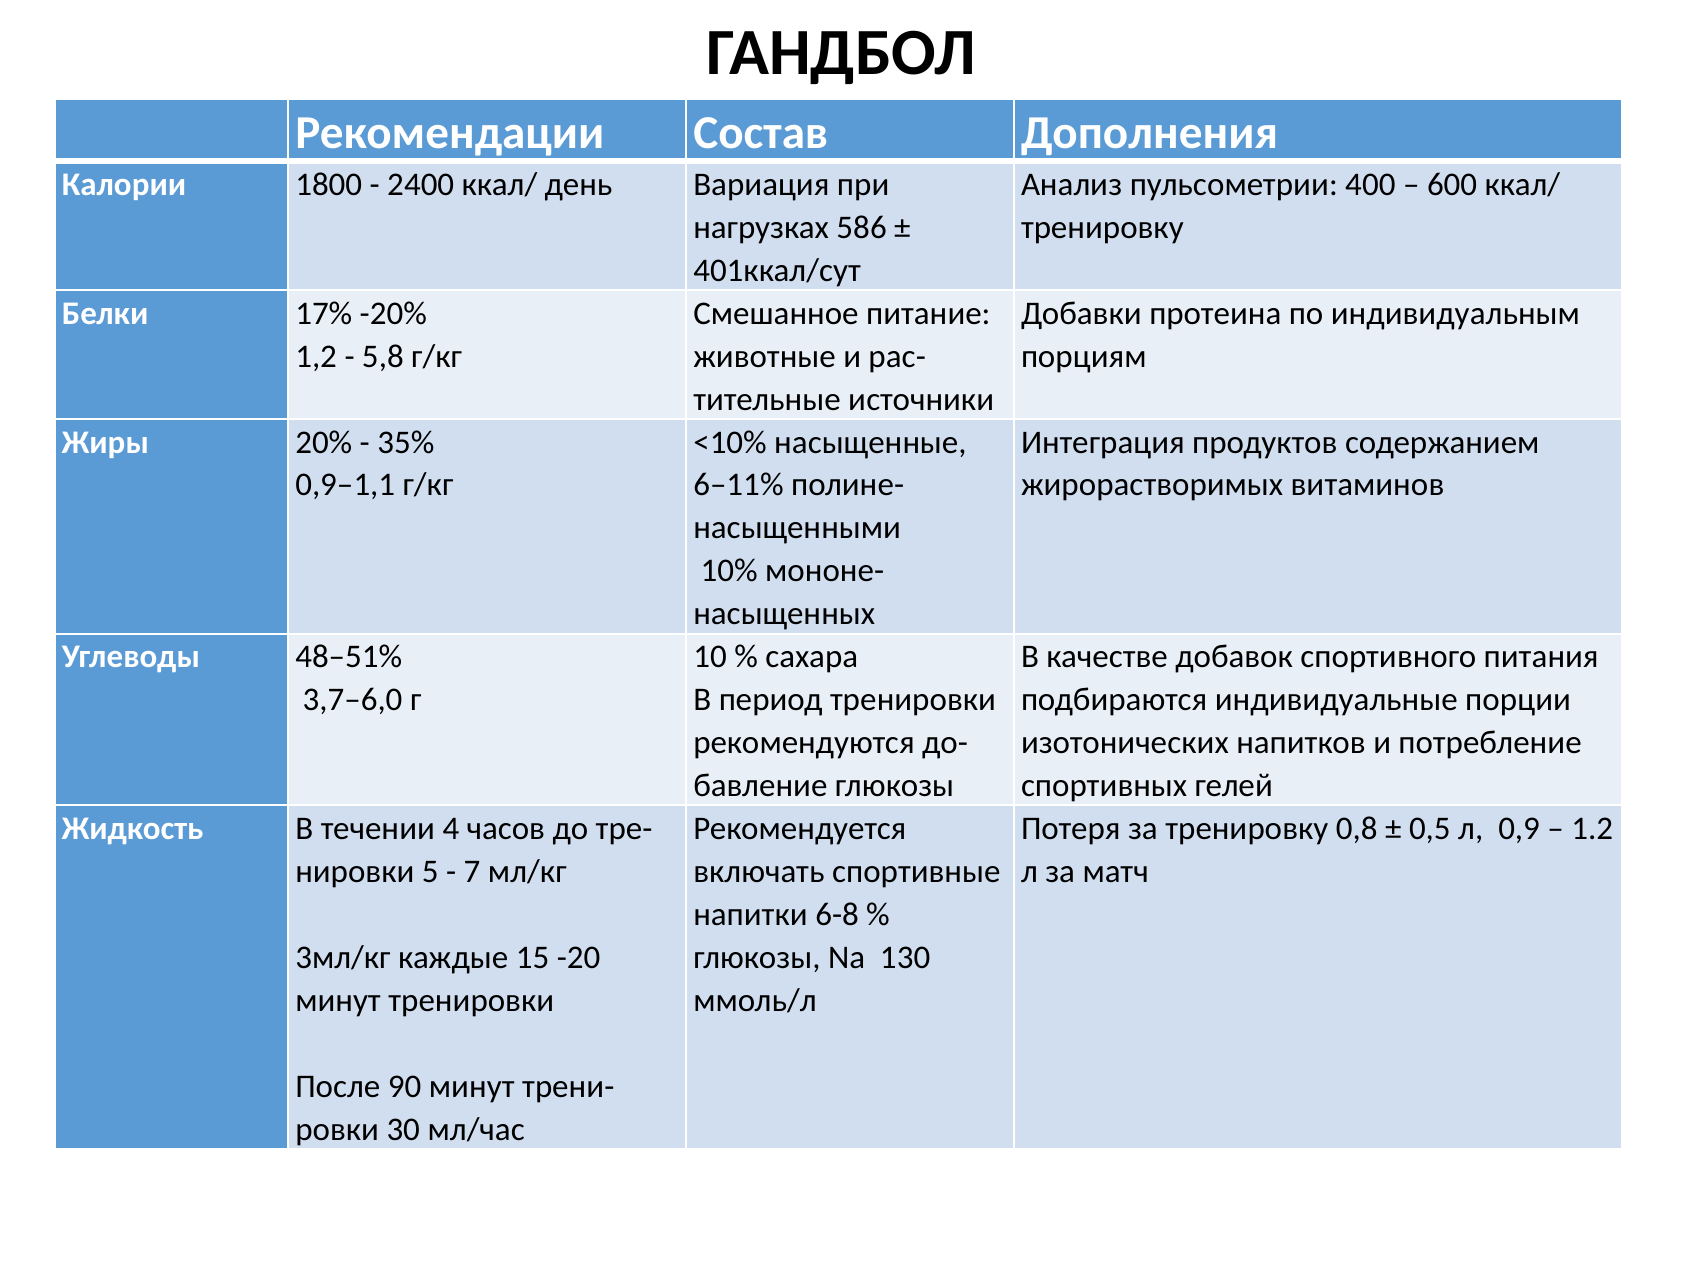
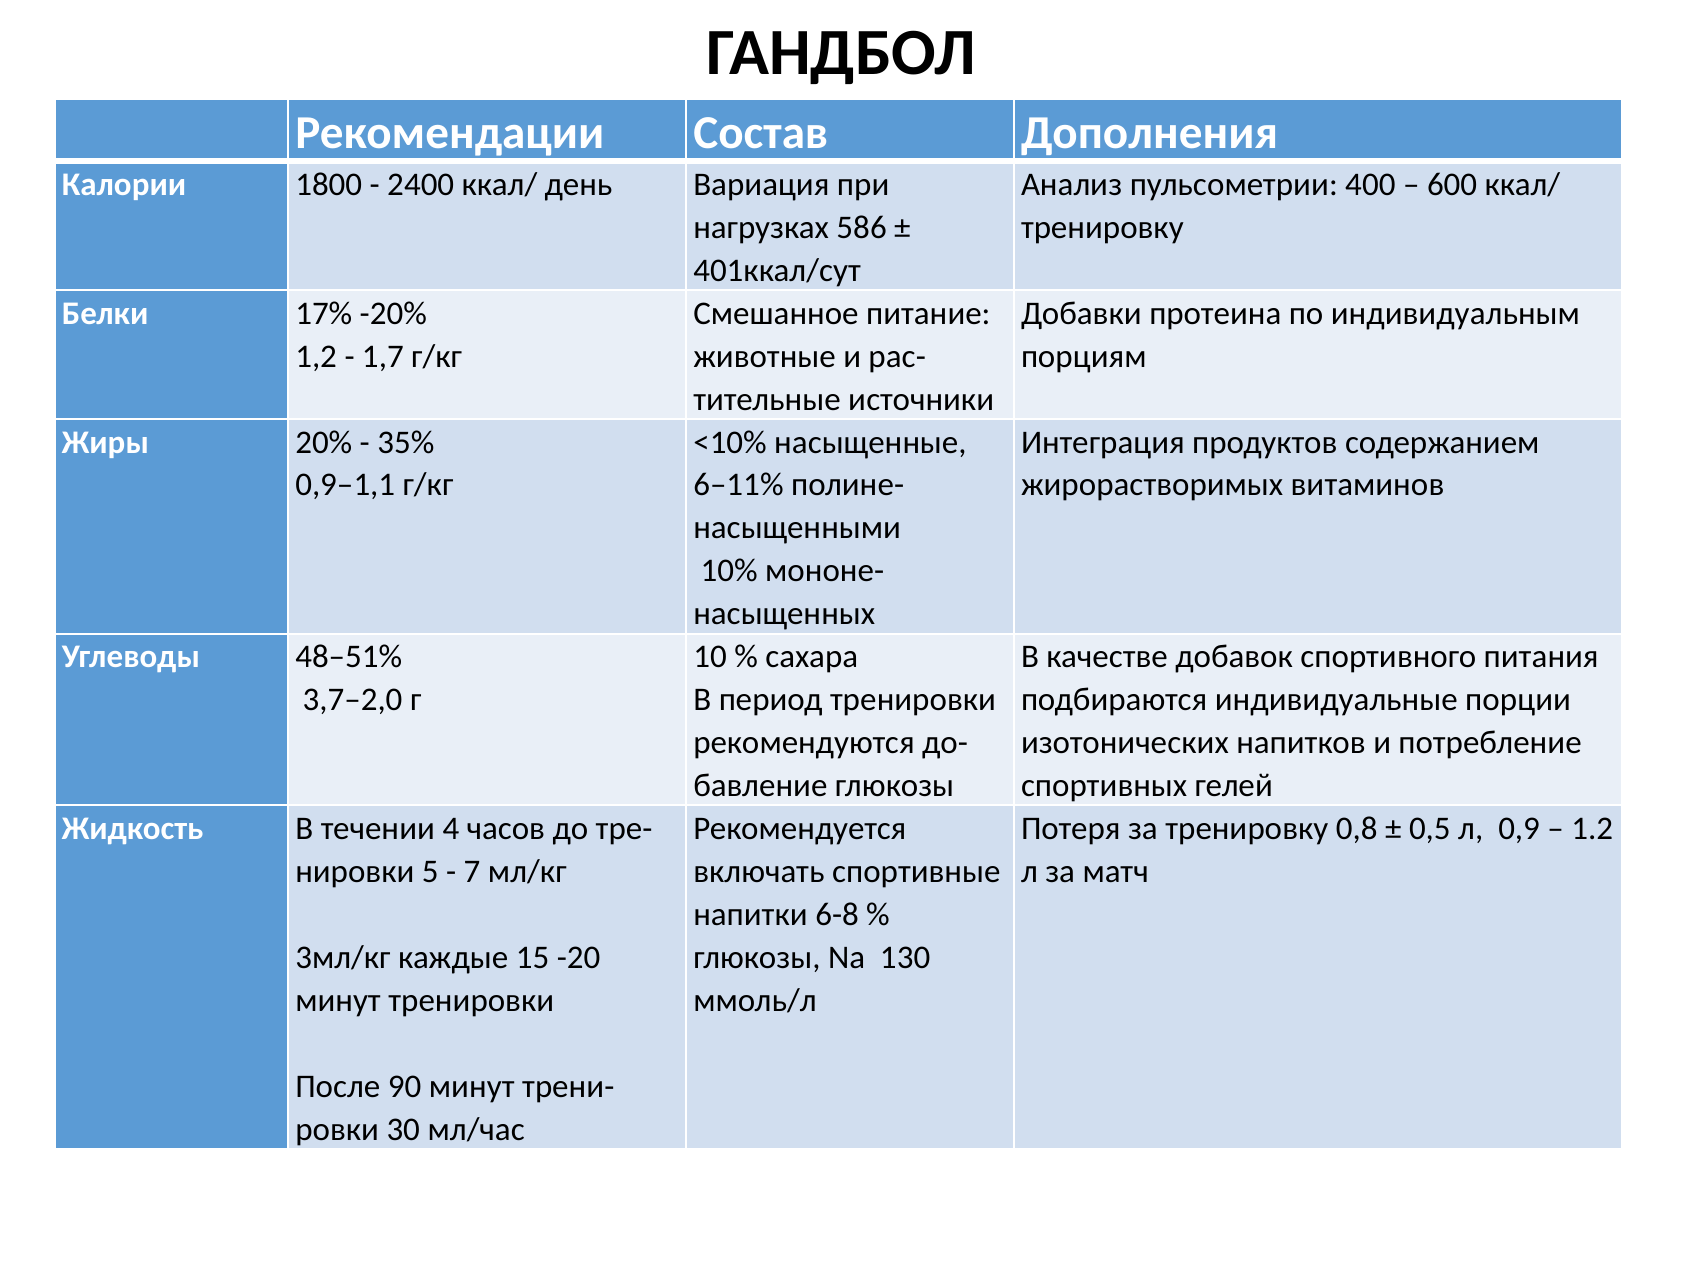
5,8: 5,8 -> 1,7 (383, 356)
3,7–6,0: 3,7–6,0 -> 3,7–2,0 (353, 700)
